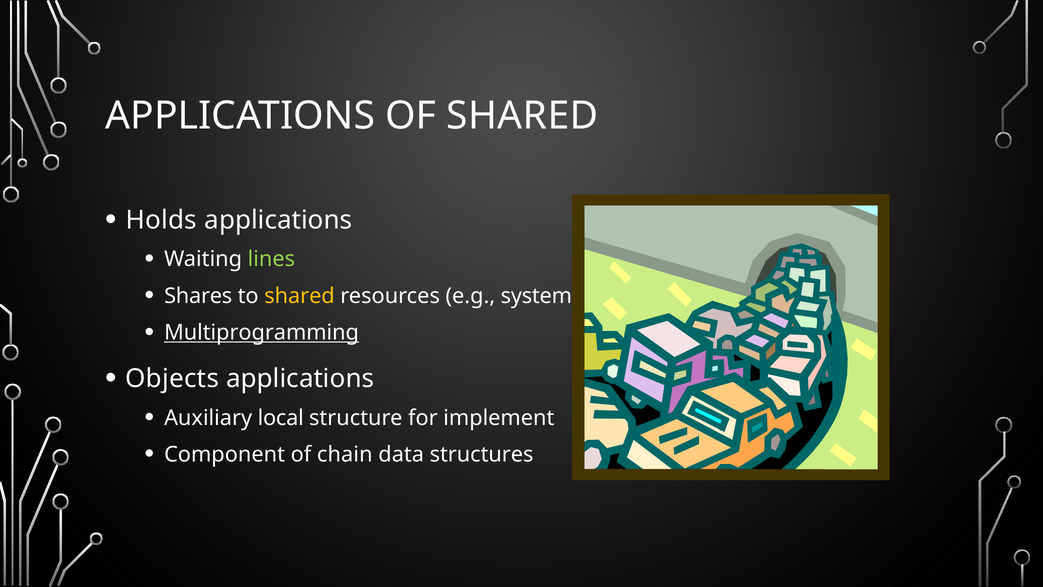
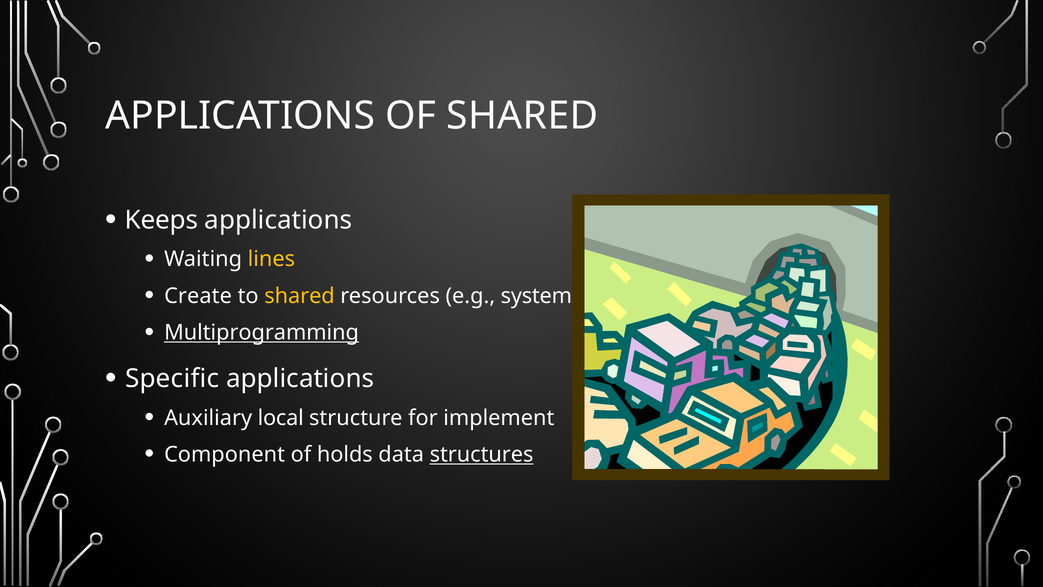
Holds: Holds -> Keeps (161, 220)
lines colour: light green -> yellow (271, 259)
Shares: Shares -> Create (198, 296)
Objects: Objects -> Specific (172, 379)
chain: chain -> holds (345, 454)
structures underline: none -> present (482, 454)
